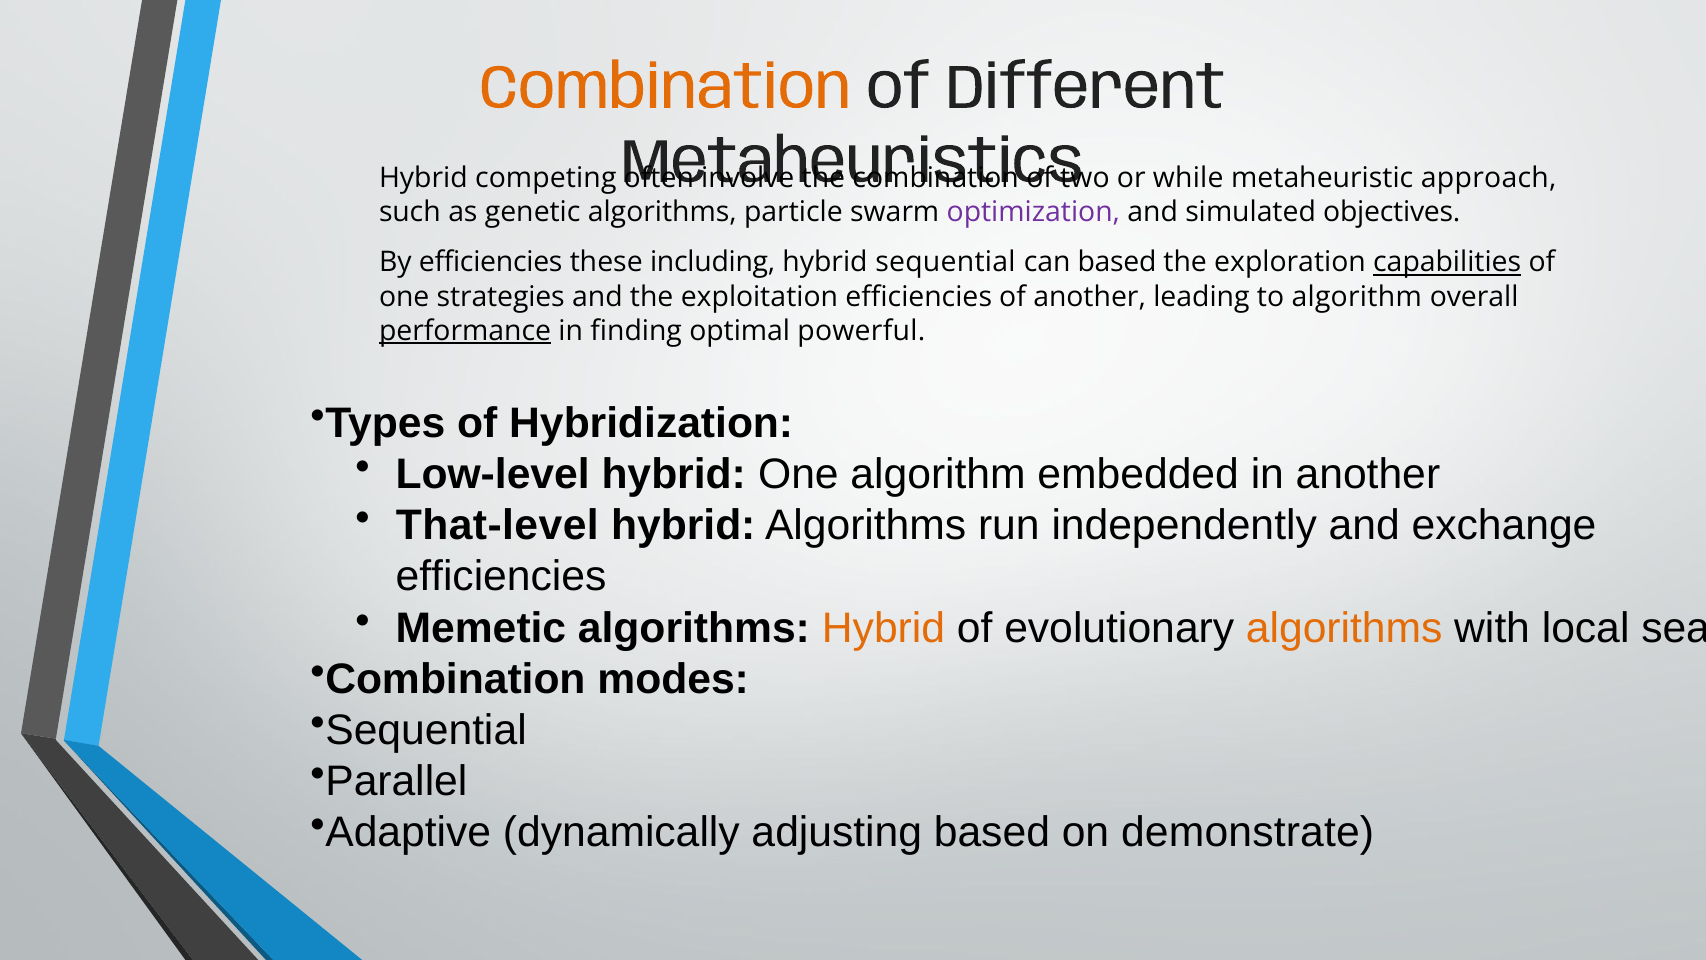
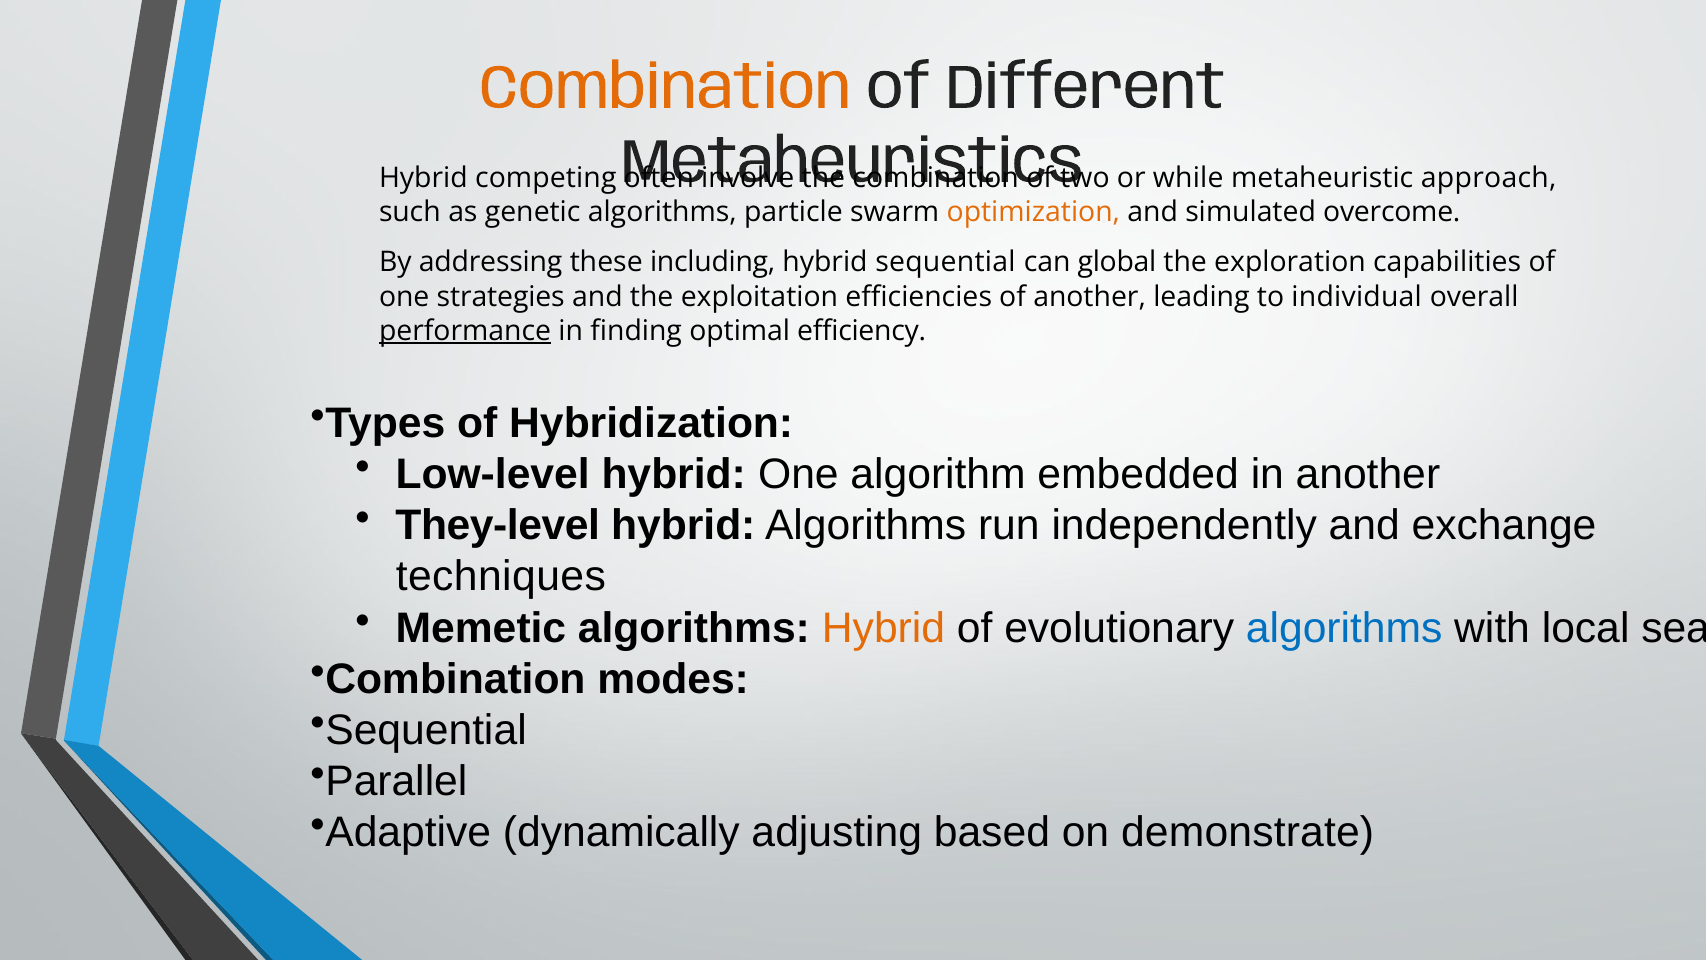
optimization colour: purple -> orange (1033, 212)
objectives: objectives -> overcome (1392, 212)
By efficiencies: efficiencies -> addressing (491, 263)
can based: based -> global (1117, 263)
capabilities underline: present -> none (1447, 263)
to algorithm: algorithm -> individual (1357, 297)
powerful: powerful -> efficiency (862, 331)
That-level: That-level -> They-level (498, 526)
efficiencies: efficiencies -> techniques (501, 577)
algorithms colour: orange -> blue (1344, 628)
